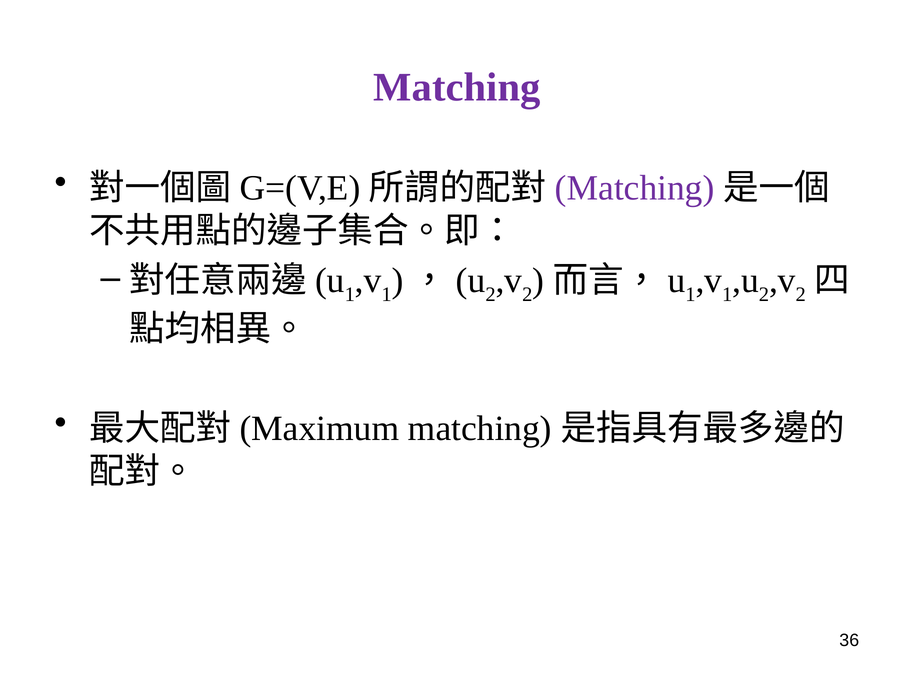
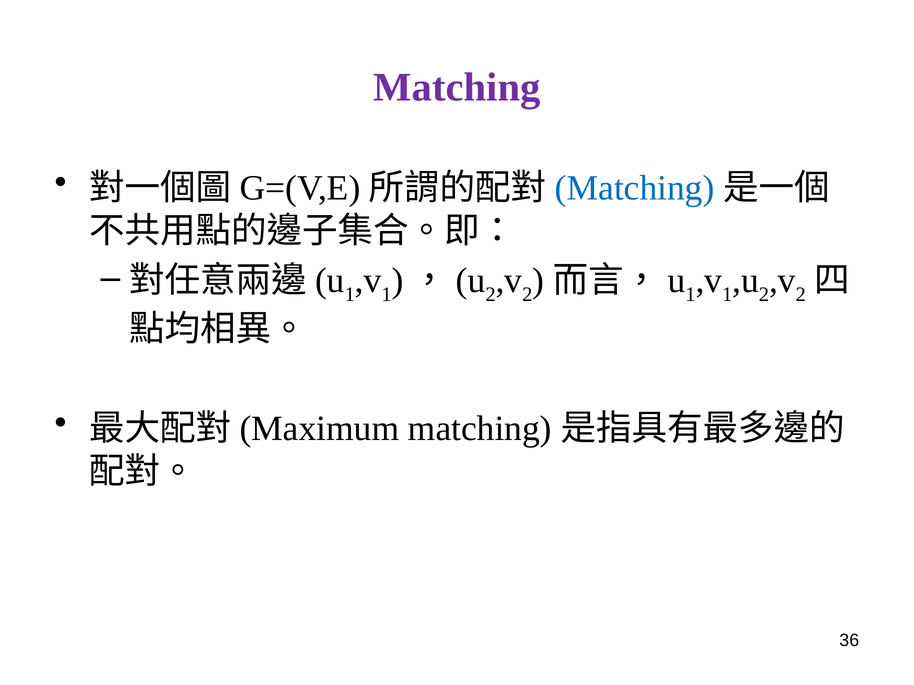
Matching colour: purple -> blue (635, 188)
